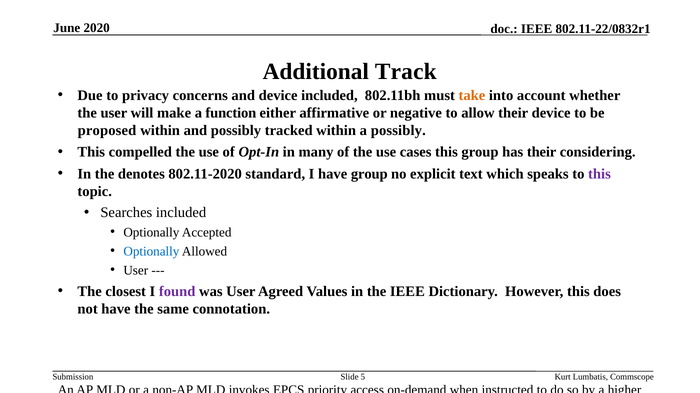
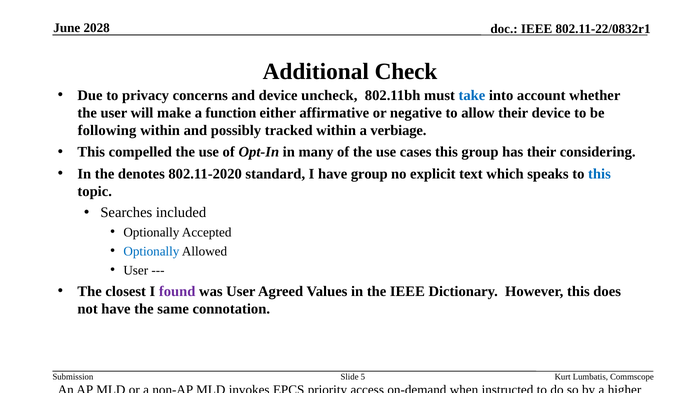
2020: 2020 -> 2028 (97, 28)
Track: Track -> Check (406, 72)
device included: included -> uncheck (329, 96)
take colour: orange -> blue (472, 96)
proposed: proposed -> following (107, 131)
a possibly: possibly -> verbiage (398, 131)
this colour: purple -> blue (599, 174)
